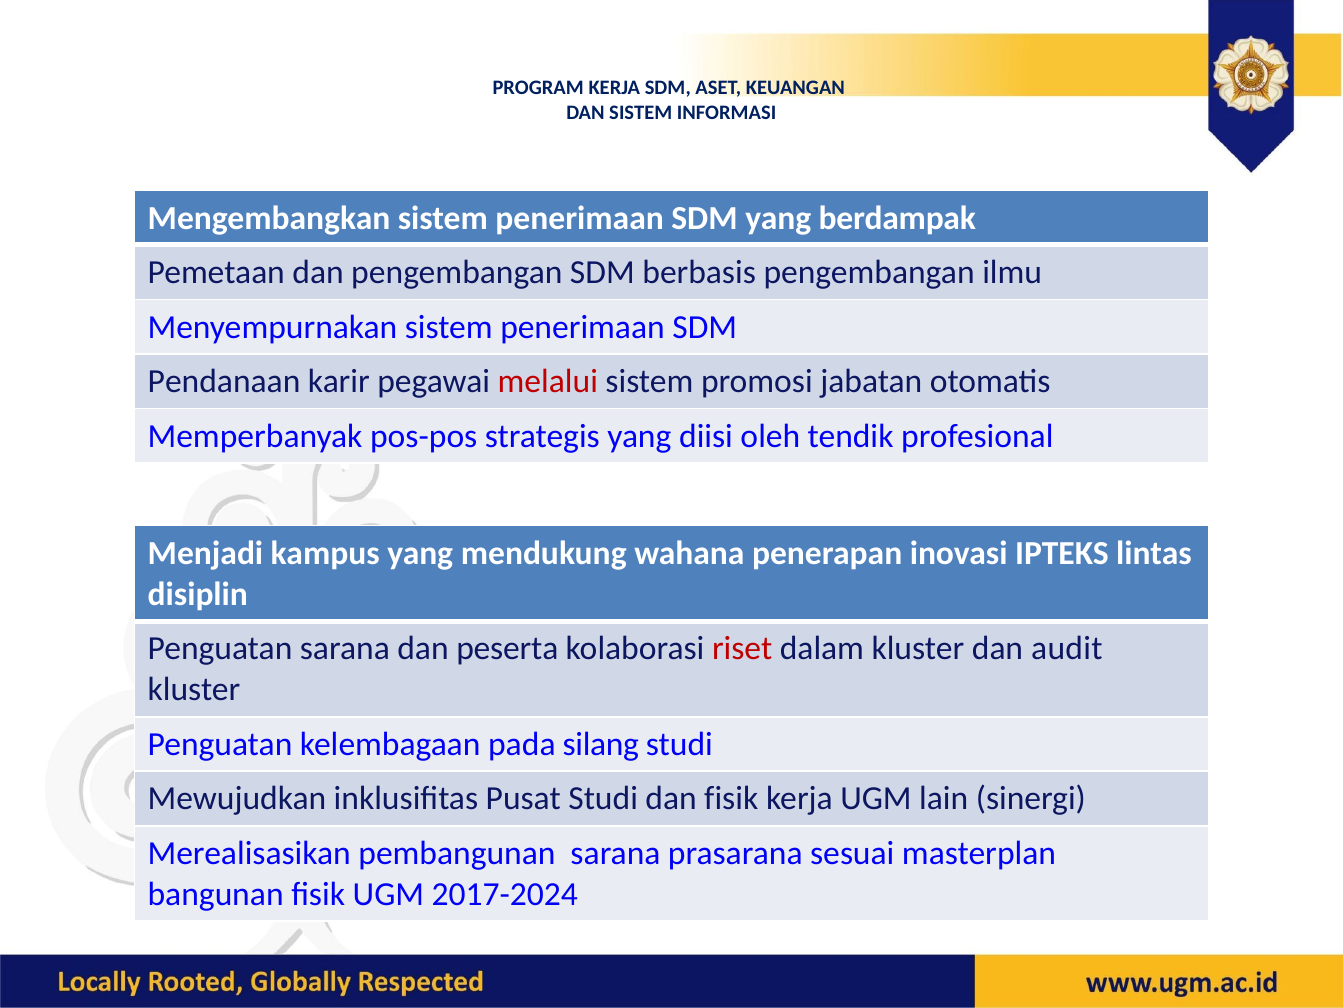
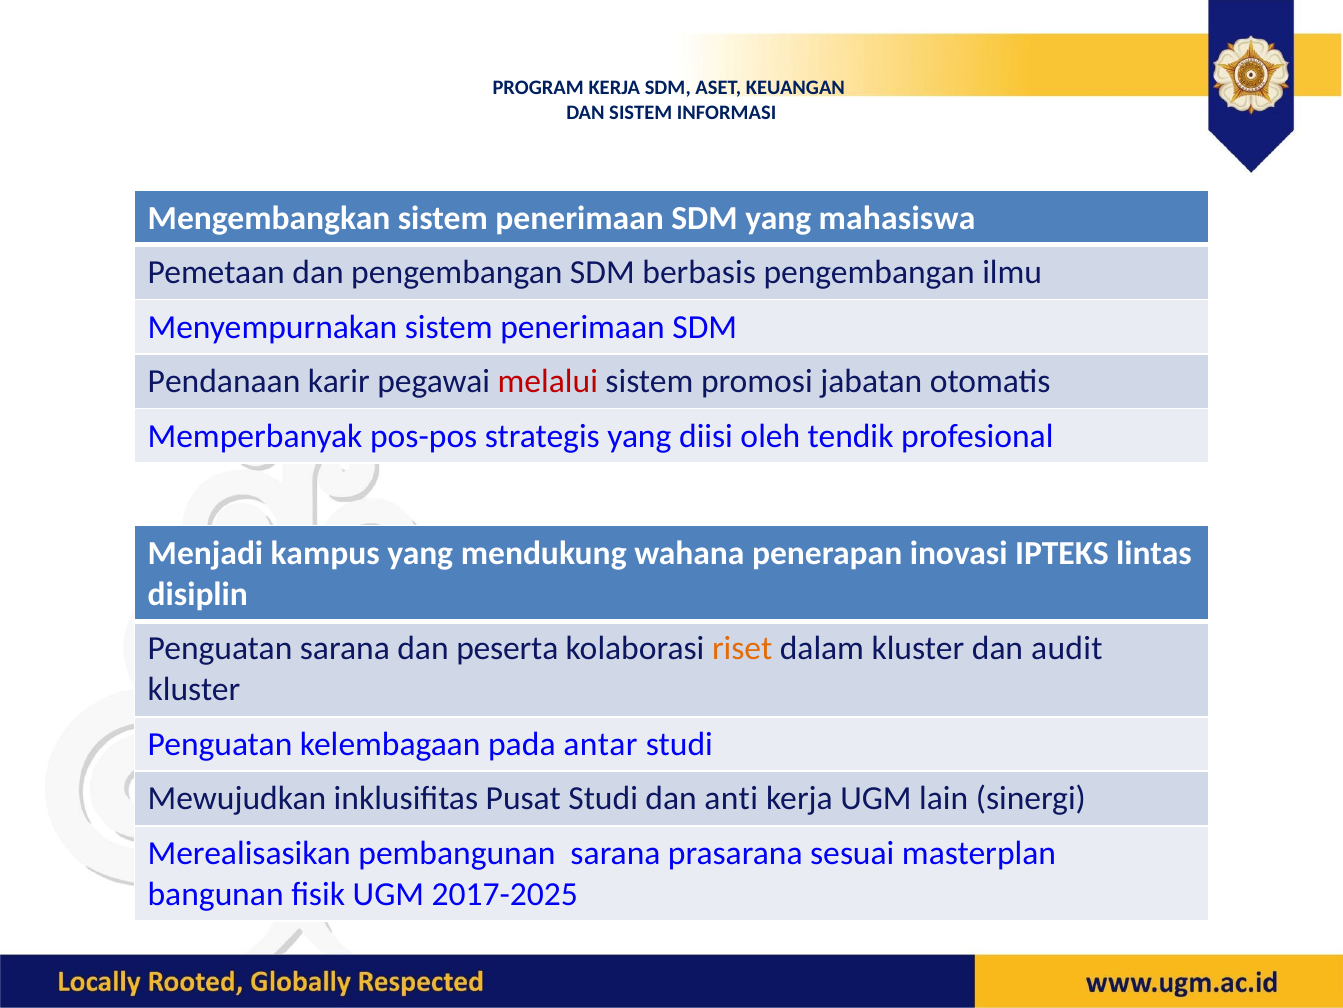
berdampak: berdampak -> mahasiswa (897, 218)
riset colour: red -> orange (742, 648)
silang: silang -> antar (600, 744)
dan fisik: fisik -> anti (731, 798)
2017-2024: 2017-2024 -> 2017-2025 (505, 894)
